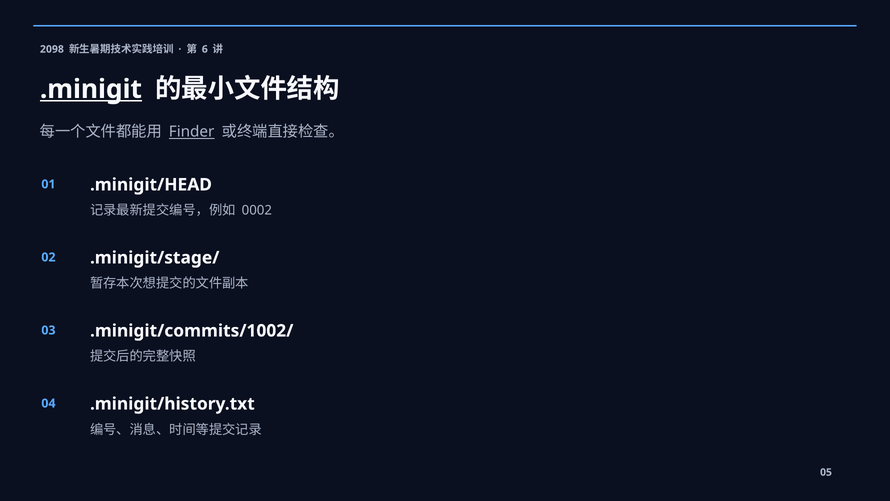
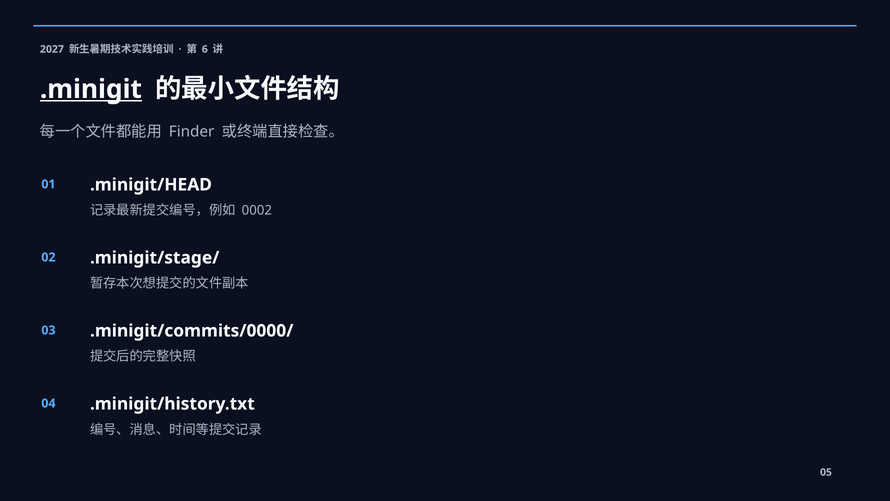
2098: 2098 -> 2027 (52, 49)
Finder underline: present -> none (192, 132)
.minigit/commits/1002/: .minigit/commits/1002/ -> .minigit/commits/0000/ (192, 331)
